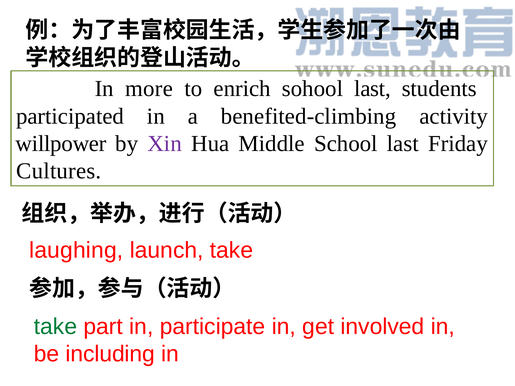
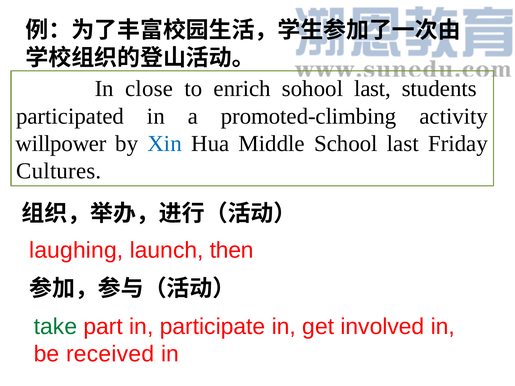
more: more -> close (149, 89)
benefited-climbing: benefited-climbing -> promoted-climbing (309, 116)
Xin colour: purple -> blue (165, 144)
launch take: take -> then (232, 250)
including: including -> received (110, 354)
